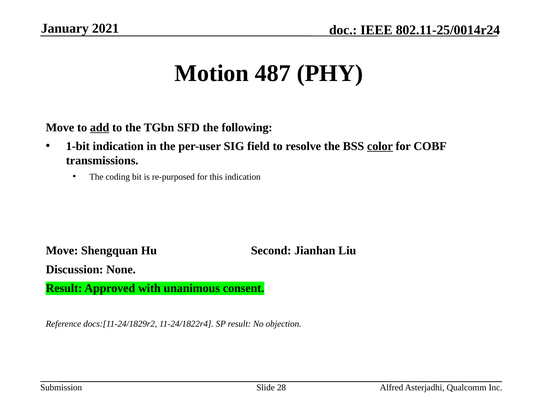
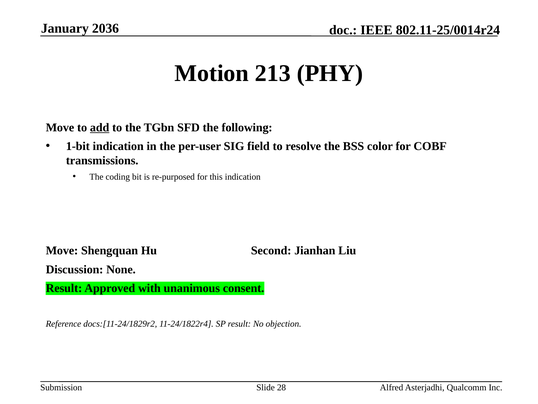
2021: 2021 -> 2036 (106, 29)
487: 487 -> 213 (273, 73)
color underline: present -> none (380, 146)
